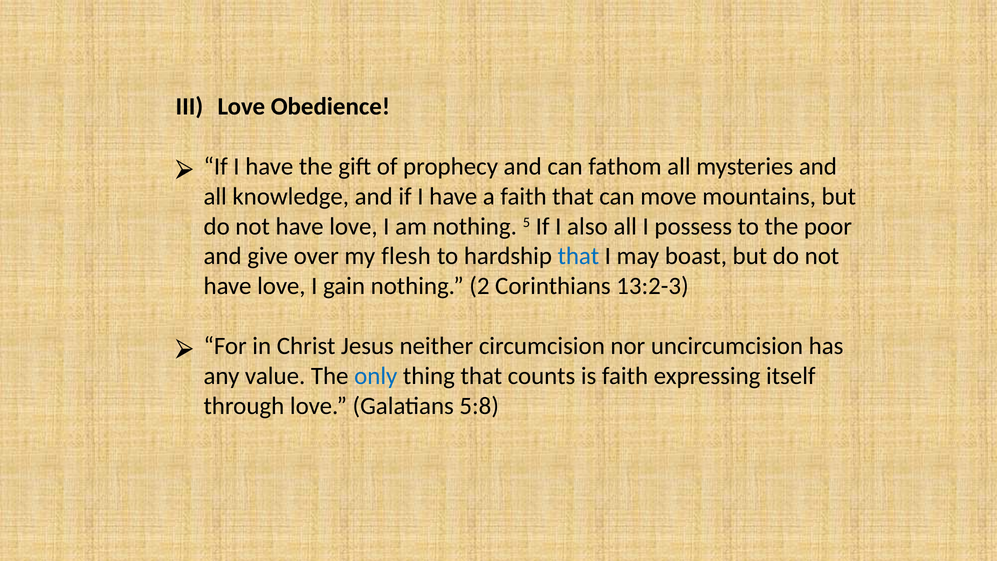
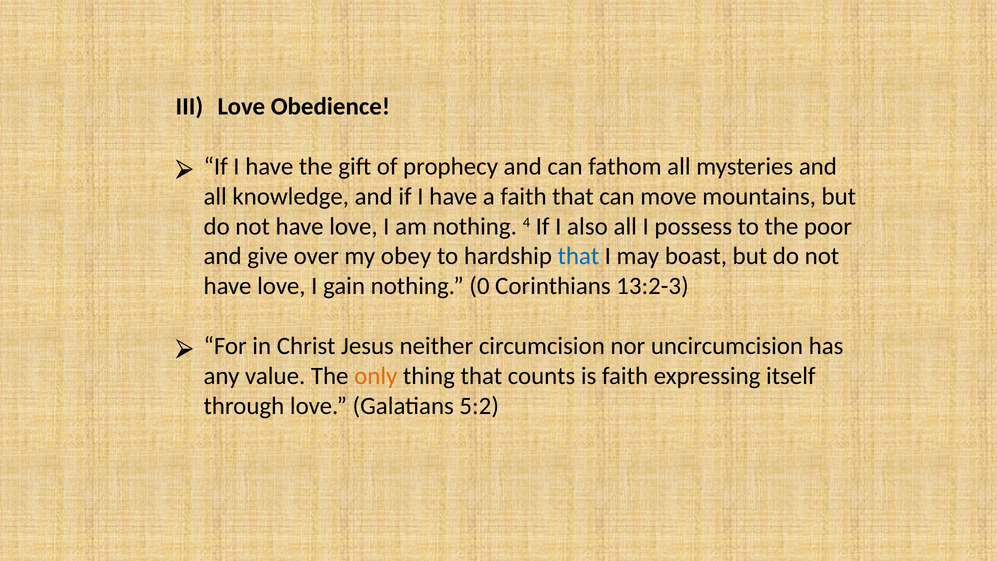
5: 5 -> 4 (527, 222)
flesh: flesh -> obey (406, 256)
2: 2 -> 0 (479, 286)
only colour: blue -> orange (376, 376)
5:8: 5:8 -> 5:2 (479, 406)
